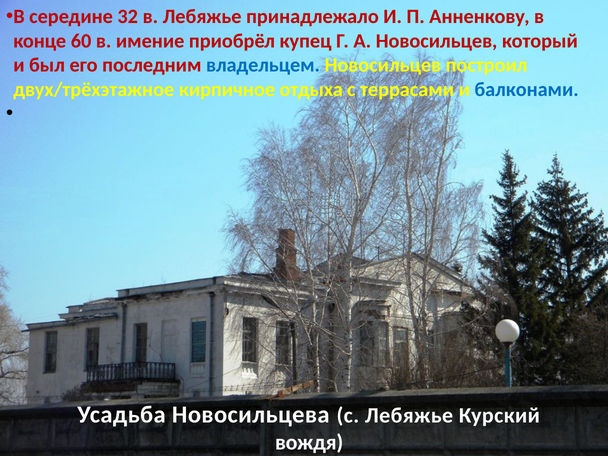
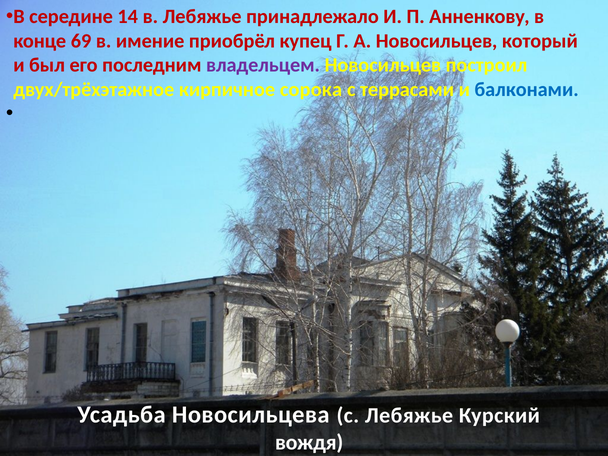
32: 32 -> 14 (128, 17)
60: 60 -> 69 (81, 41)
владельцем colour: blue -> purple (263, 65)
отдыха: отдыха -> сорока (311, 90)
